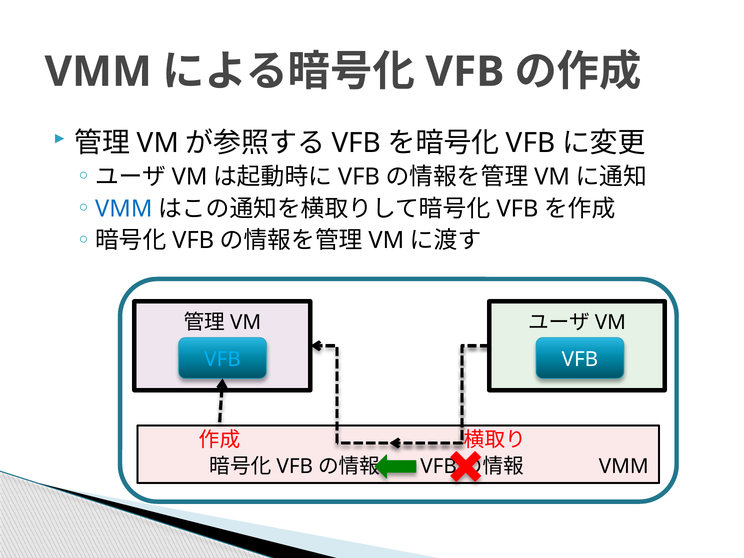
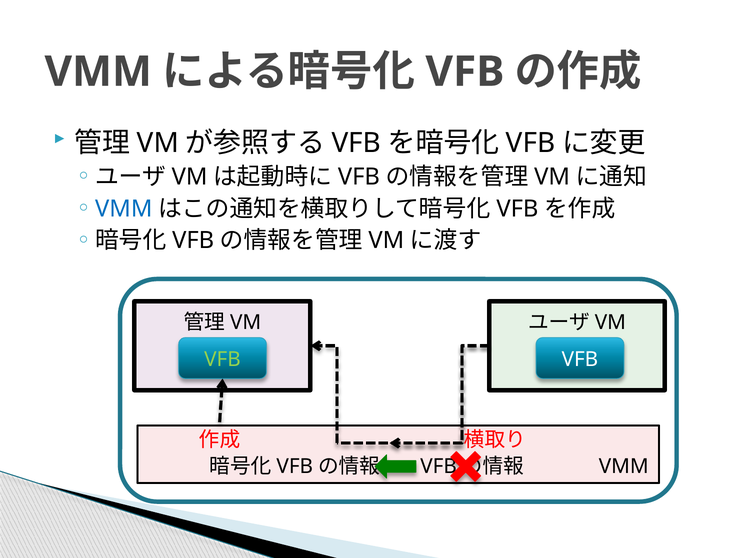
VFB colour: light blue -> light green (222, 359)
